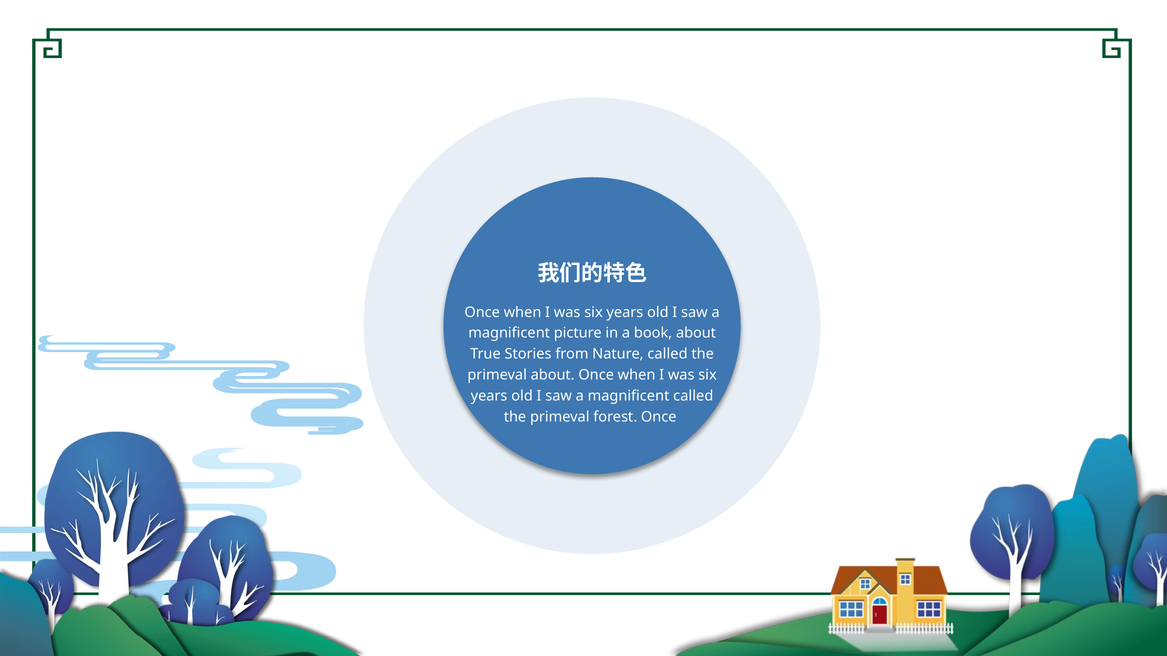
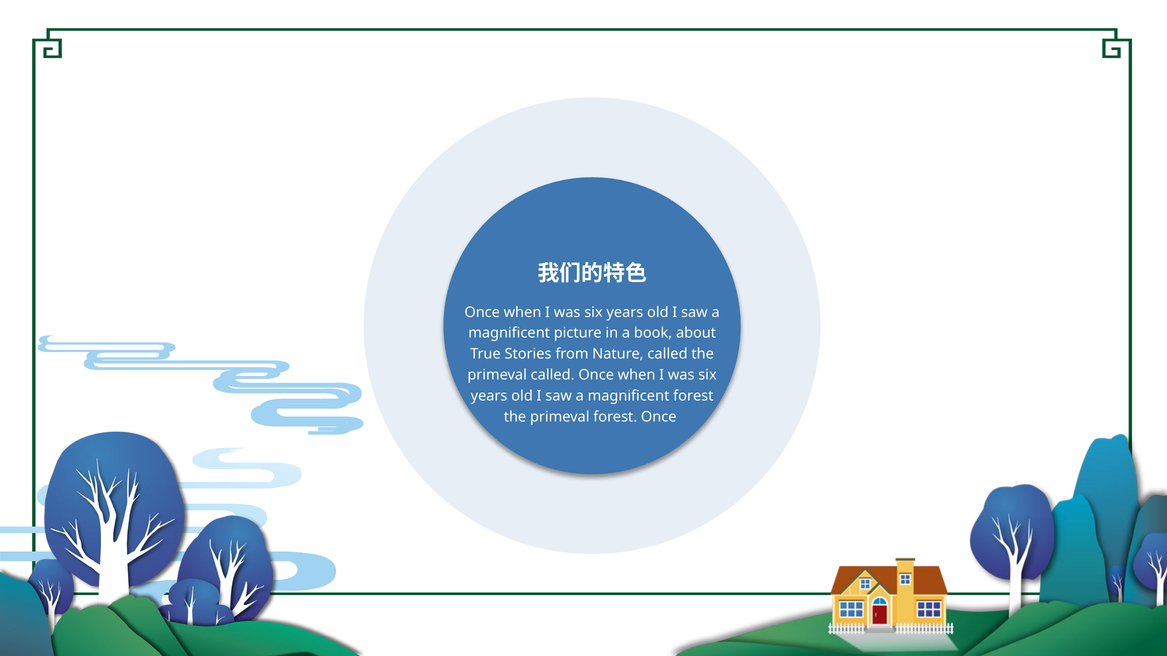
primeval about: about -> called (553, 375)
magnificent called: called -> forest (693, 396)
